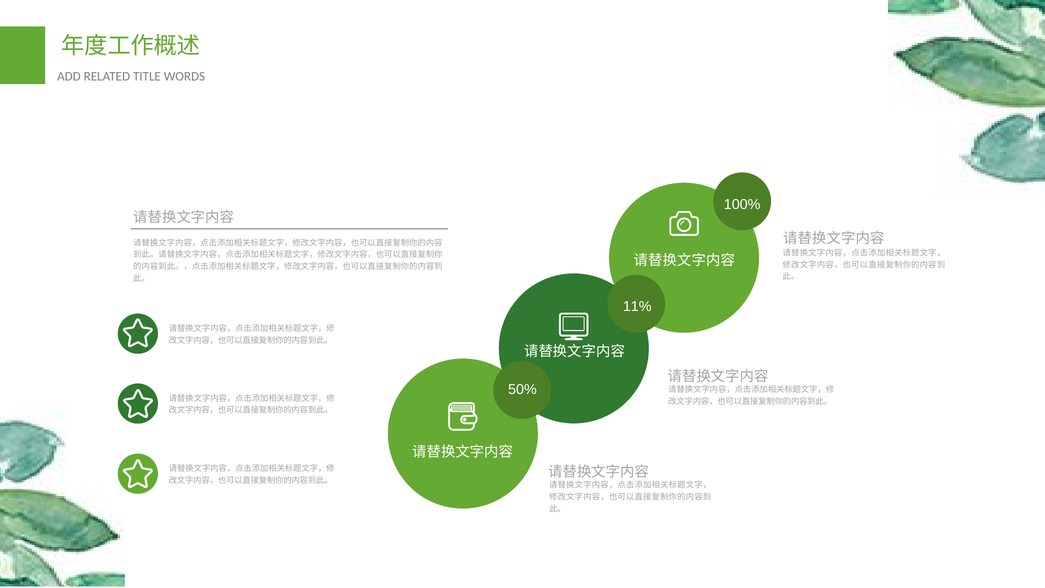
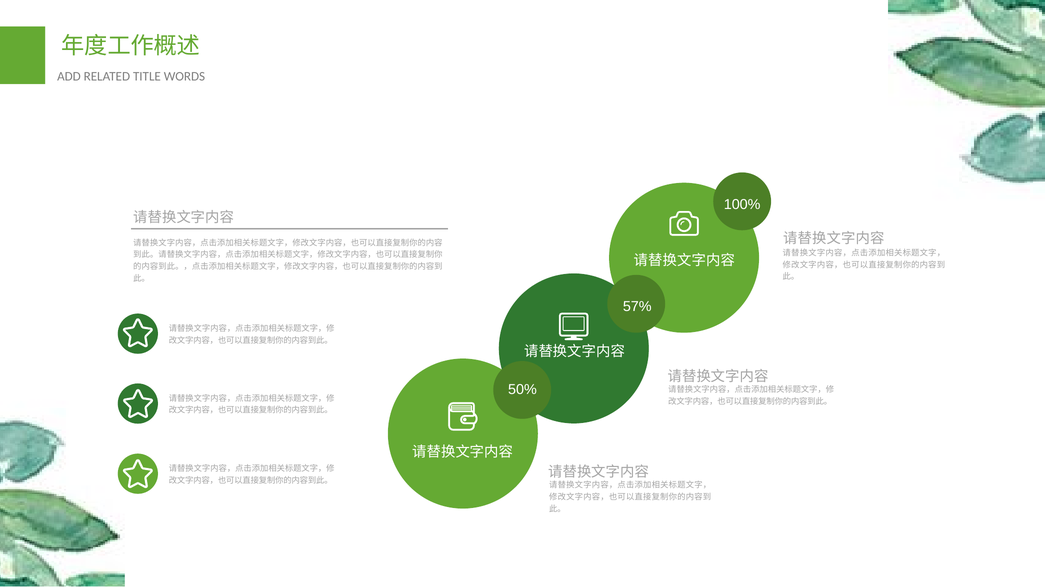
11%: 11% -> 57% (637, 307)
